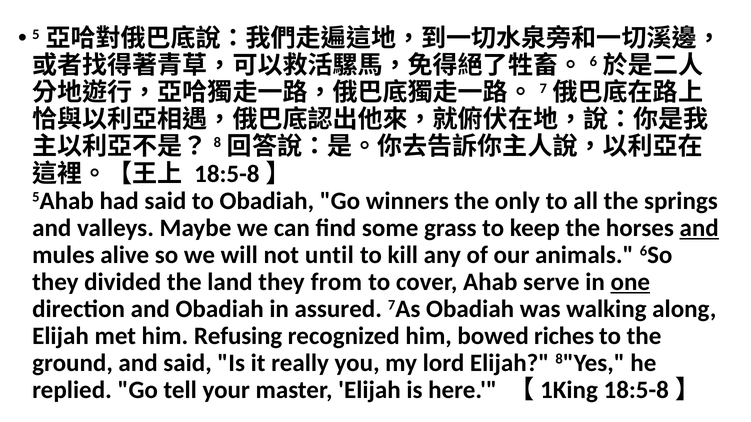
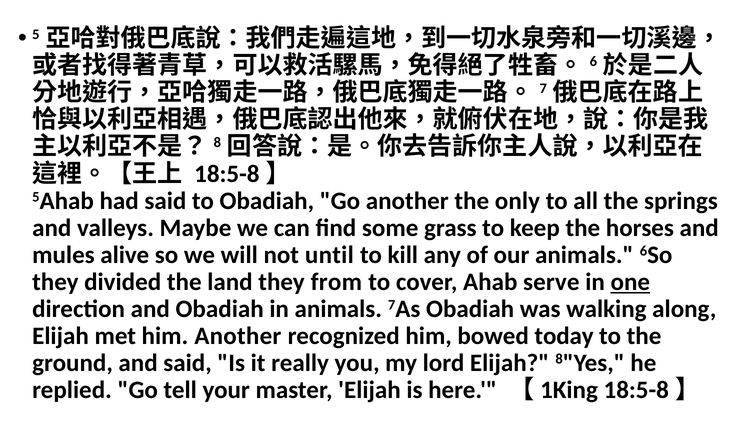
Go winners: winners -> another (407, 201)
and underline: present -> none (699, 228)
in assured: assured -> animals (338, 309)
him Refusing: Refusing -> Another (238, 336)
riches: riches -> today (564, 336)
